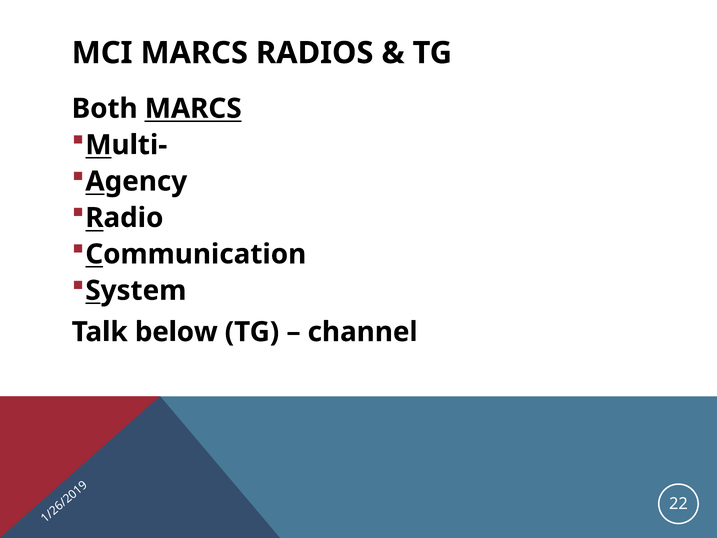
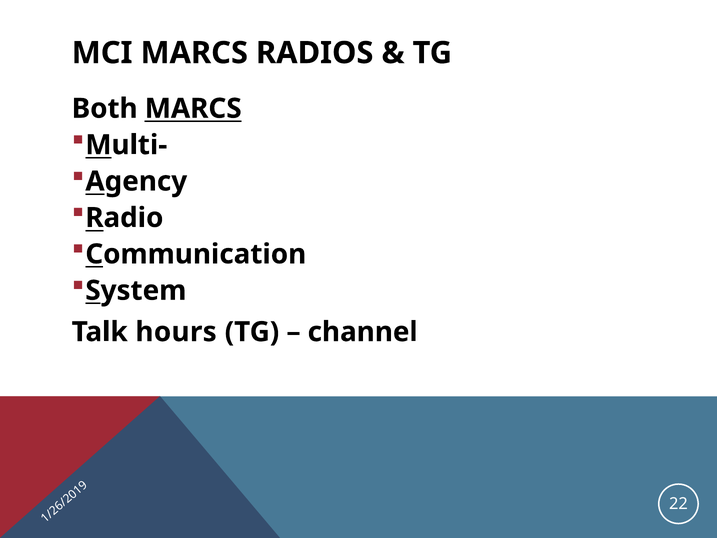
below: below -> hours (176, 332)
